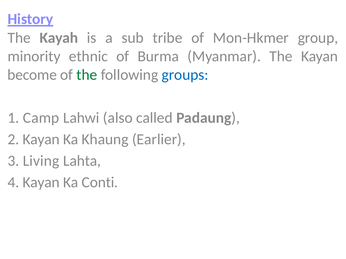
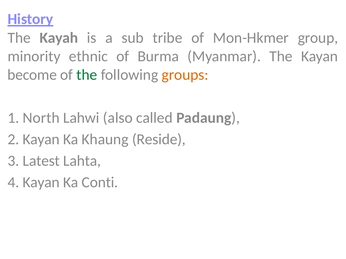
groups colour: blue -> orange (185, 75)
Camp: Camp -> North (41, 118)
Earlier: Earlier -> Reside (159, 140)
Living: Living -> Latest (41, 161)
